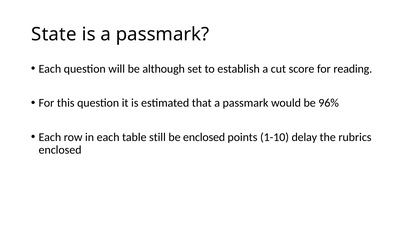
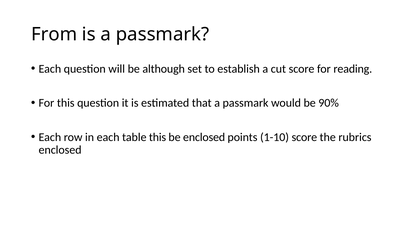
State: State -> From (54, 34)
96%: 96% -> 90% (329, 103)
table still: still -> this (158, 137)
1-10 delay: delay -> score (304, 137)
